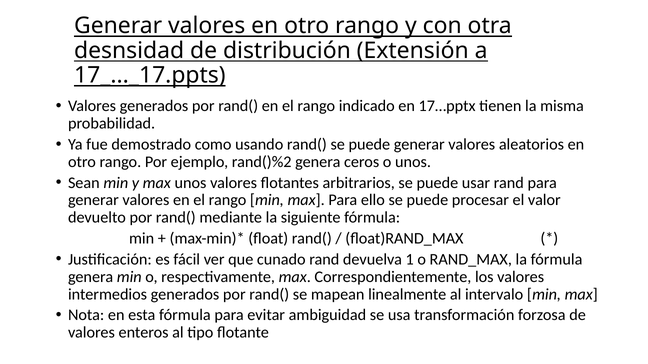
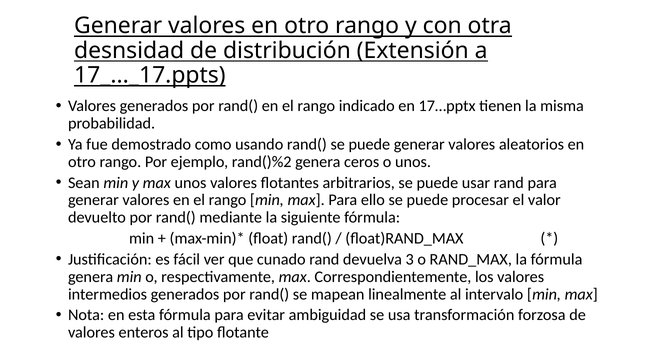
1: 1 -> 3 (410, 260)
